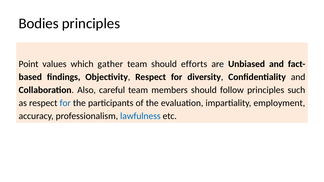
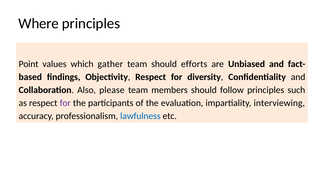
Bodies: Bodies -> Where (39, 24)
careful: careful -> please (112, 90)
for colour: blue -> purple (65, 103)
employment: employment -> interviewing (279, 103)
